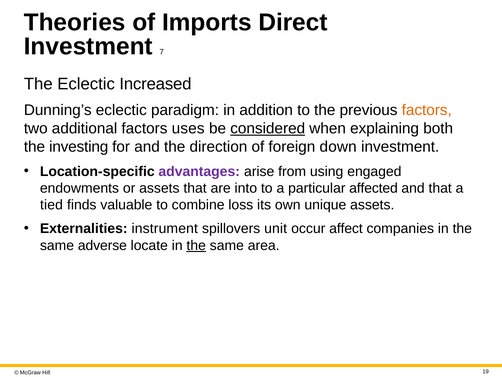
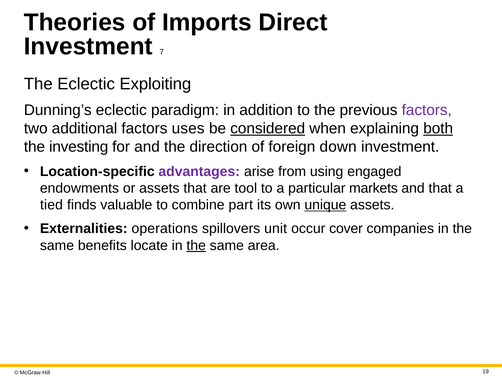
Increased: Increased -> Exploiting (155, 84)
factors colour: orange -> purple (427, 110)
both underline: none -> present (438, 128)
into: into -> tool (246, 188)
affected: affected -> markets (374, 188)
loss: loss -> part (241, 205)
unique underline: none -> present (325, 205)
instrument: instrument -> operations (165, 228)
affect: affect -> cover (346, 228)
adverse: adverse -> benefits (102, 245)
